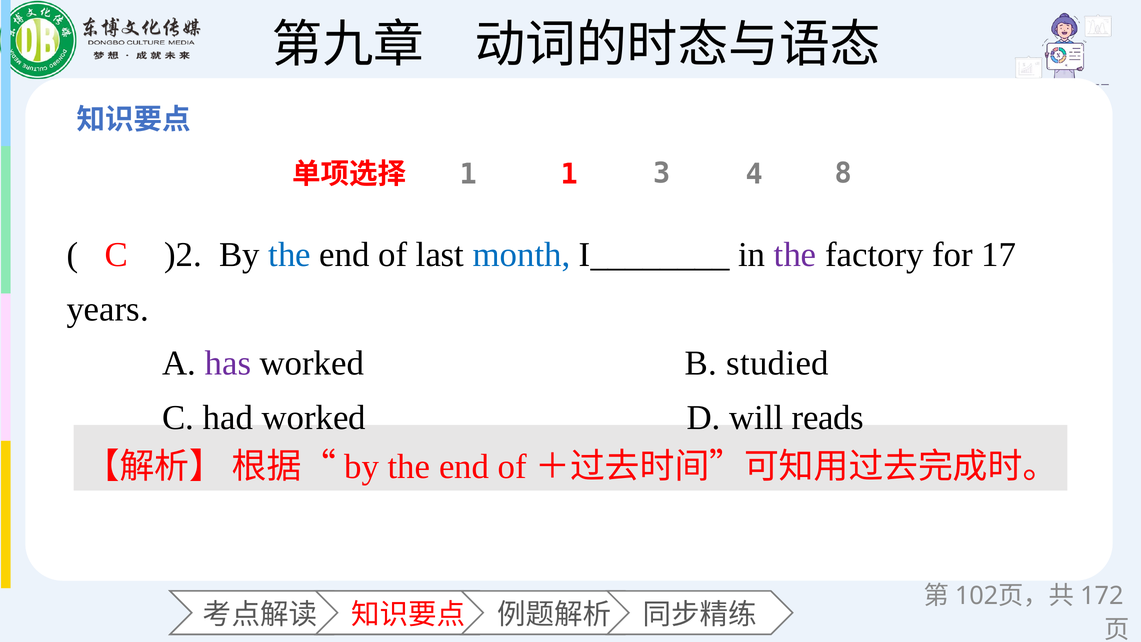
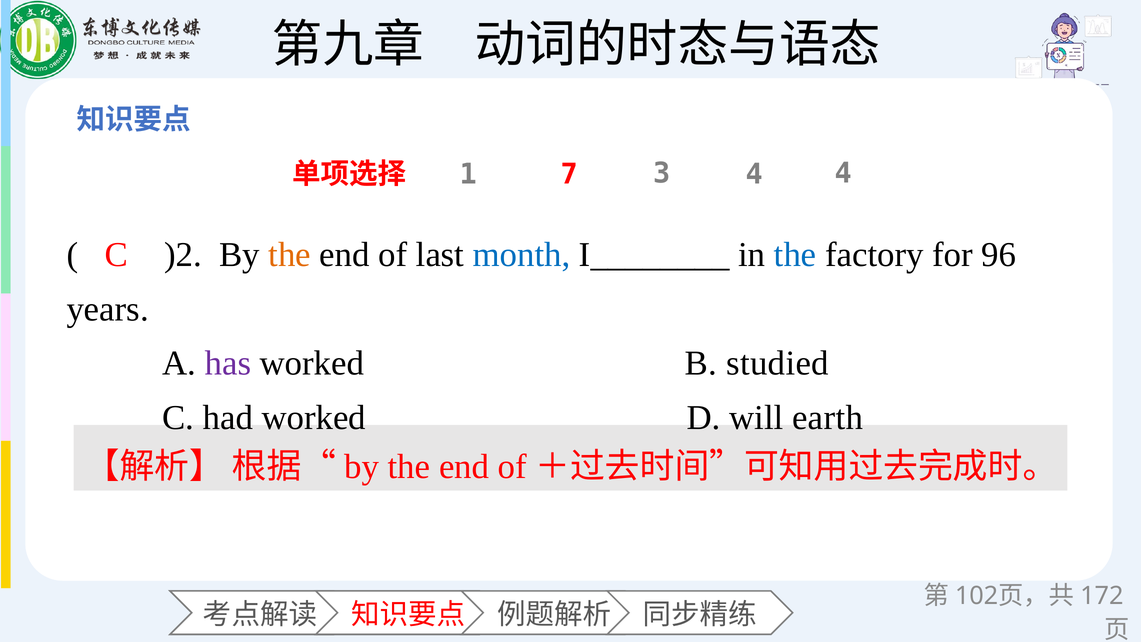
1 1: 1 -> 7 (569, 174)
4 8: 8 -> 4 (843, 173)
the colour: blue -> orange (290, 255)
the colour: purple -> blue (795, 255)
17: 17 -> 96 (999, 255)
reads: reads -> earth (828, 418)
